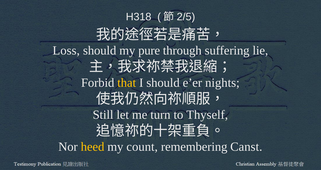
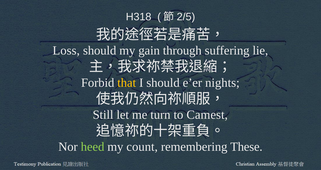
pure: pure -> gain (149, 51)
Thyself: Thyself -> Camest (207, 115)
heed colour: yellow -> light green (93, 147)
Canst: Canst -> These (246, 147)
